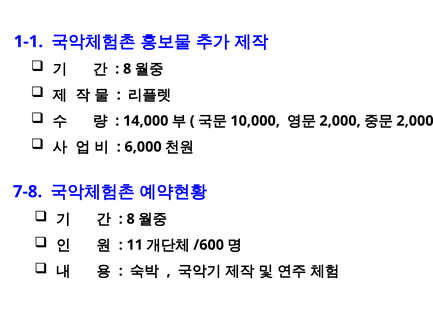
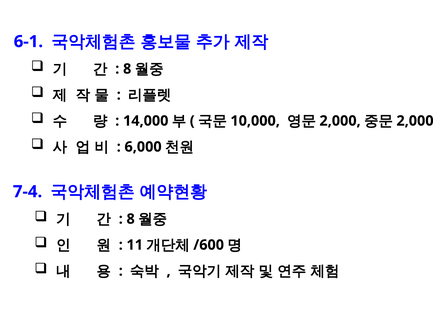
1-1: 1-1 -> 6-1 (28, 42)
7-8: 7-8 -> 7-4 (28, 191)
